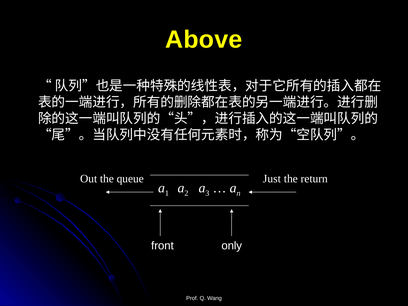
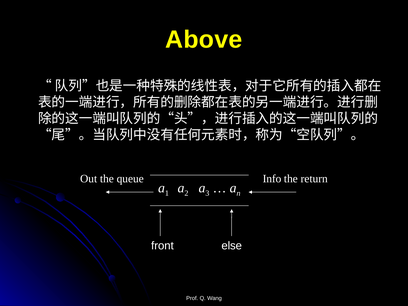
Just: Just -> Info (272, 179)
only: only -> else (232, 246)
